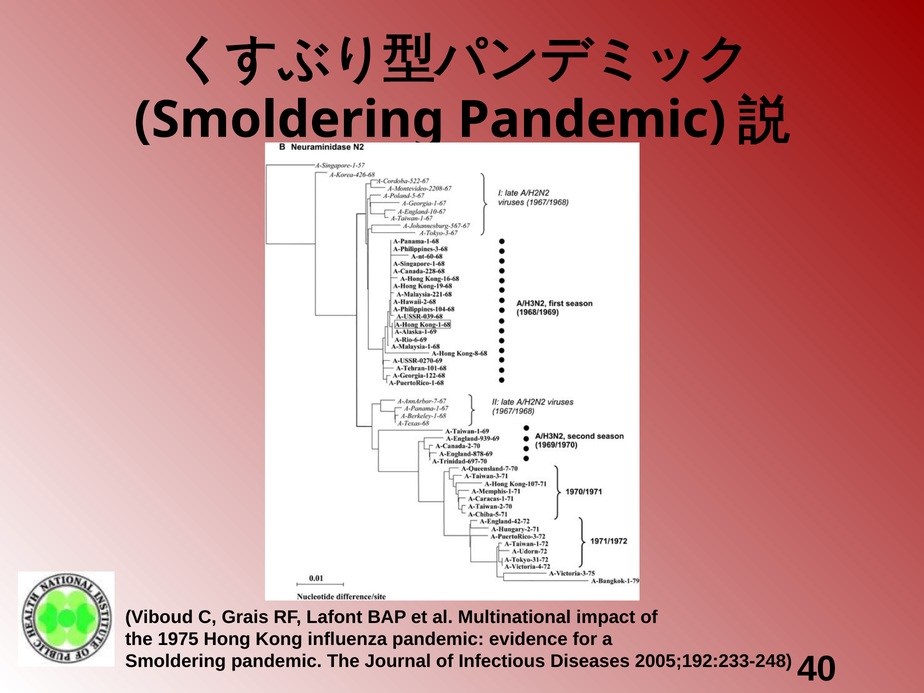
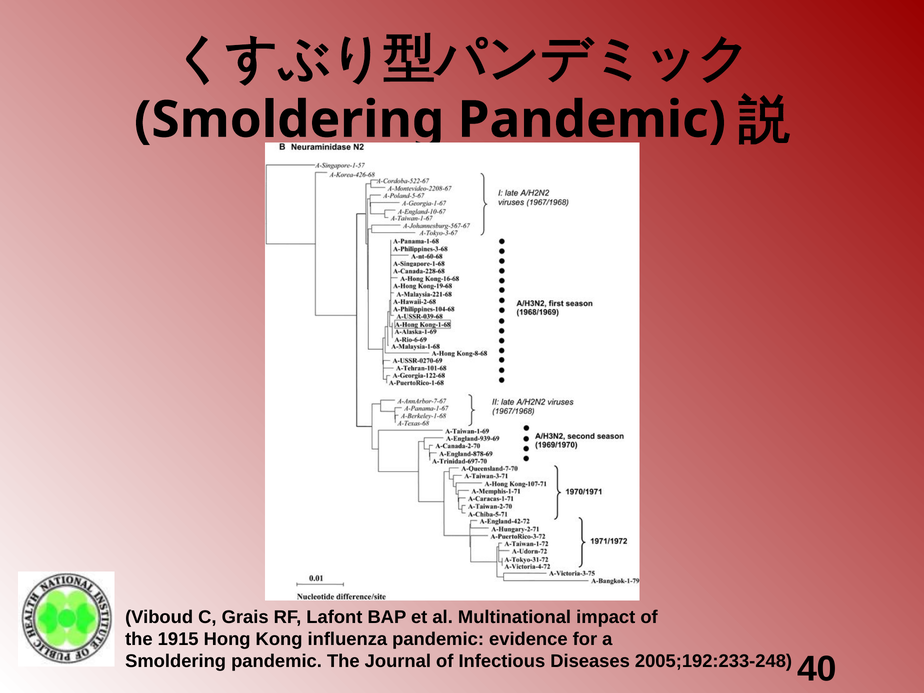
1975: 1975 -> 1915 (178, 639)
